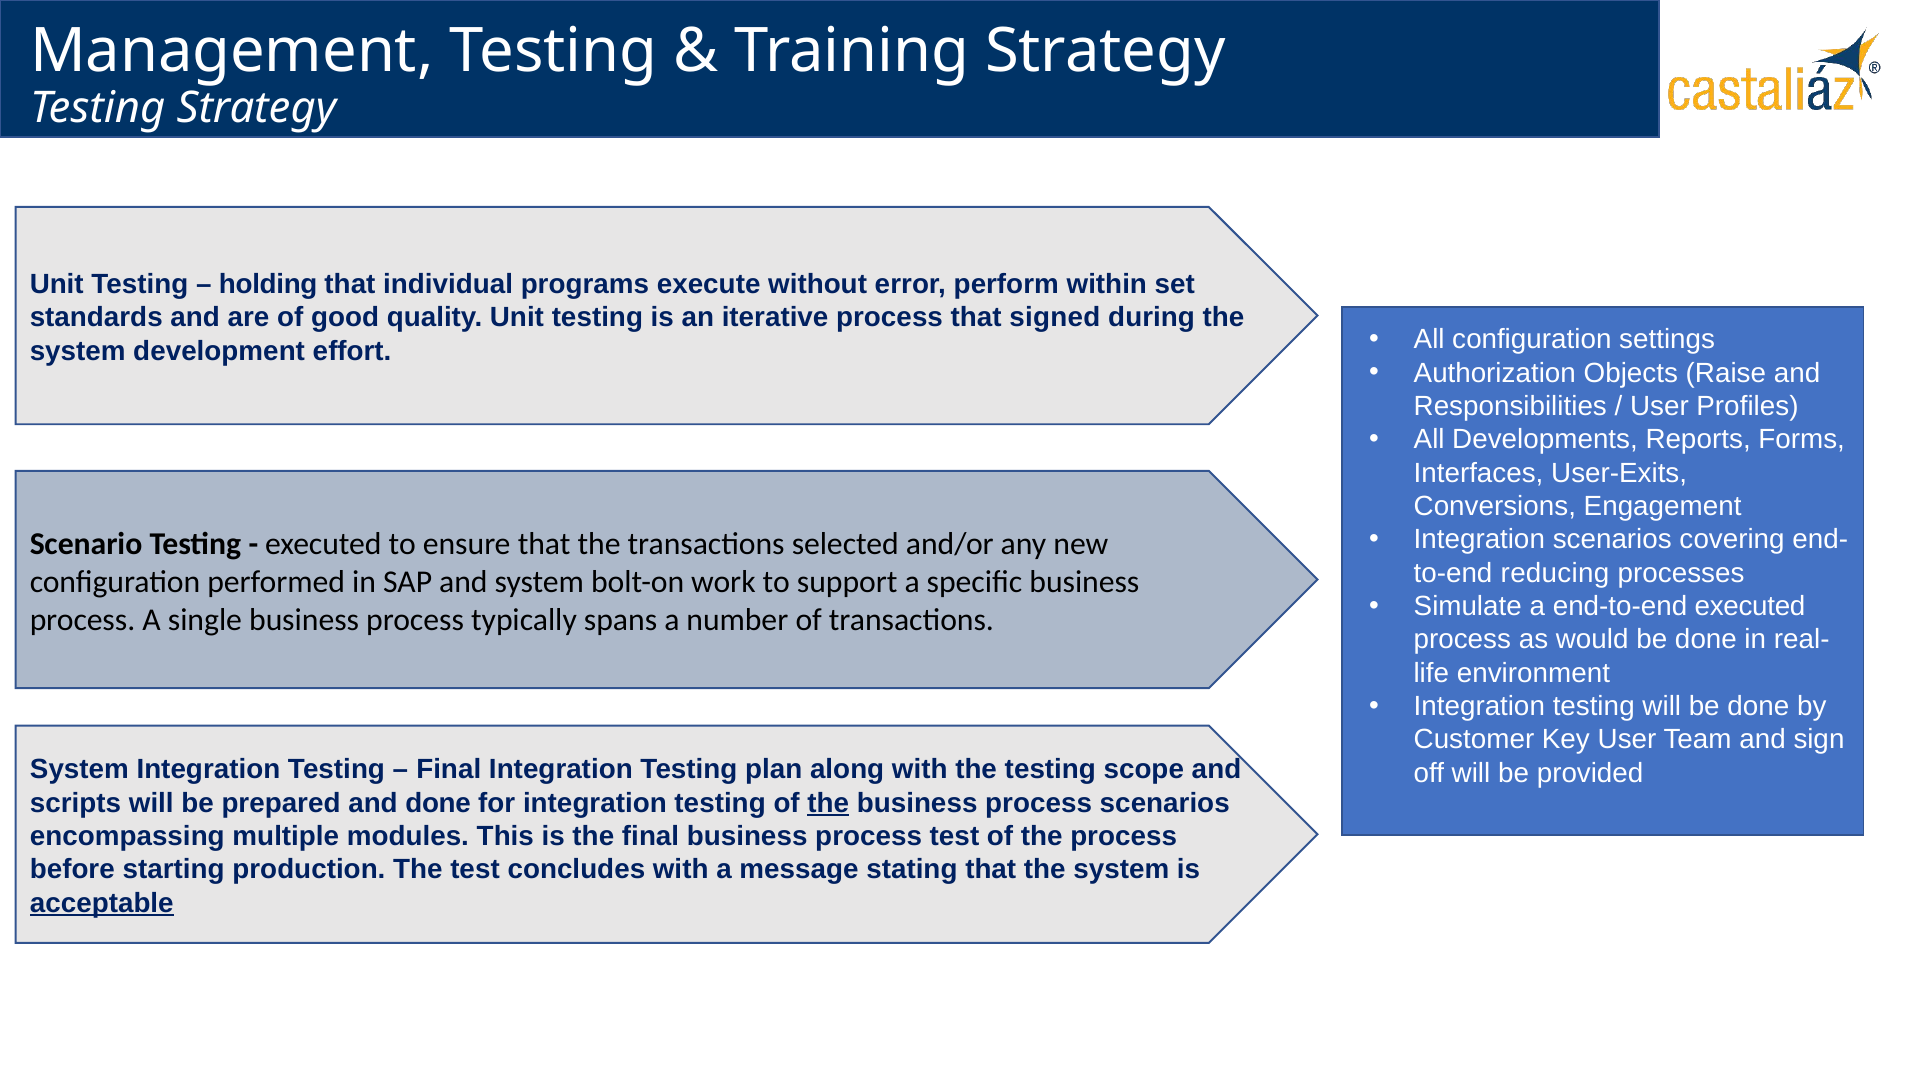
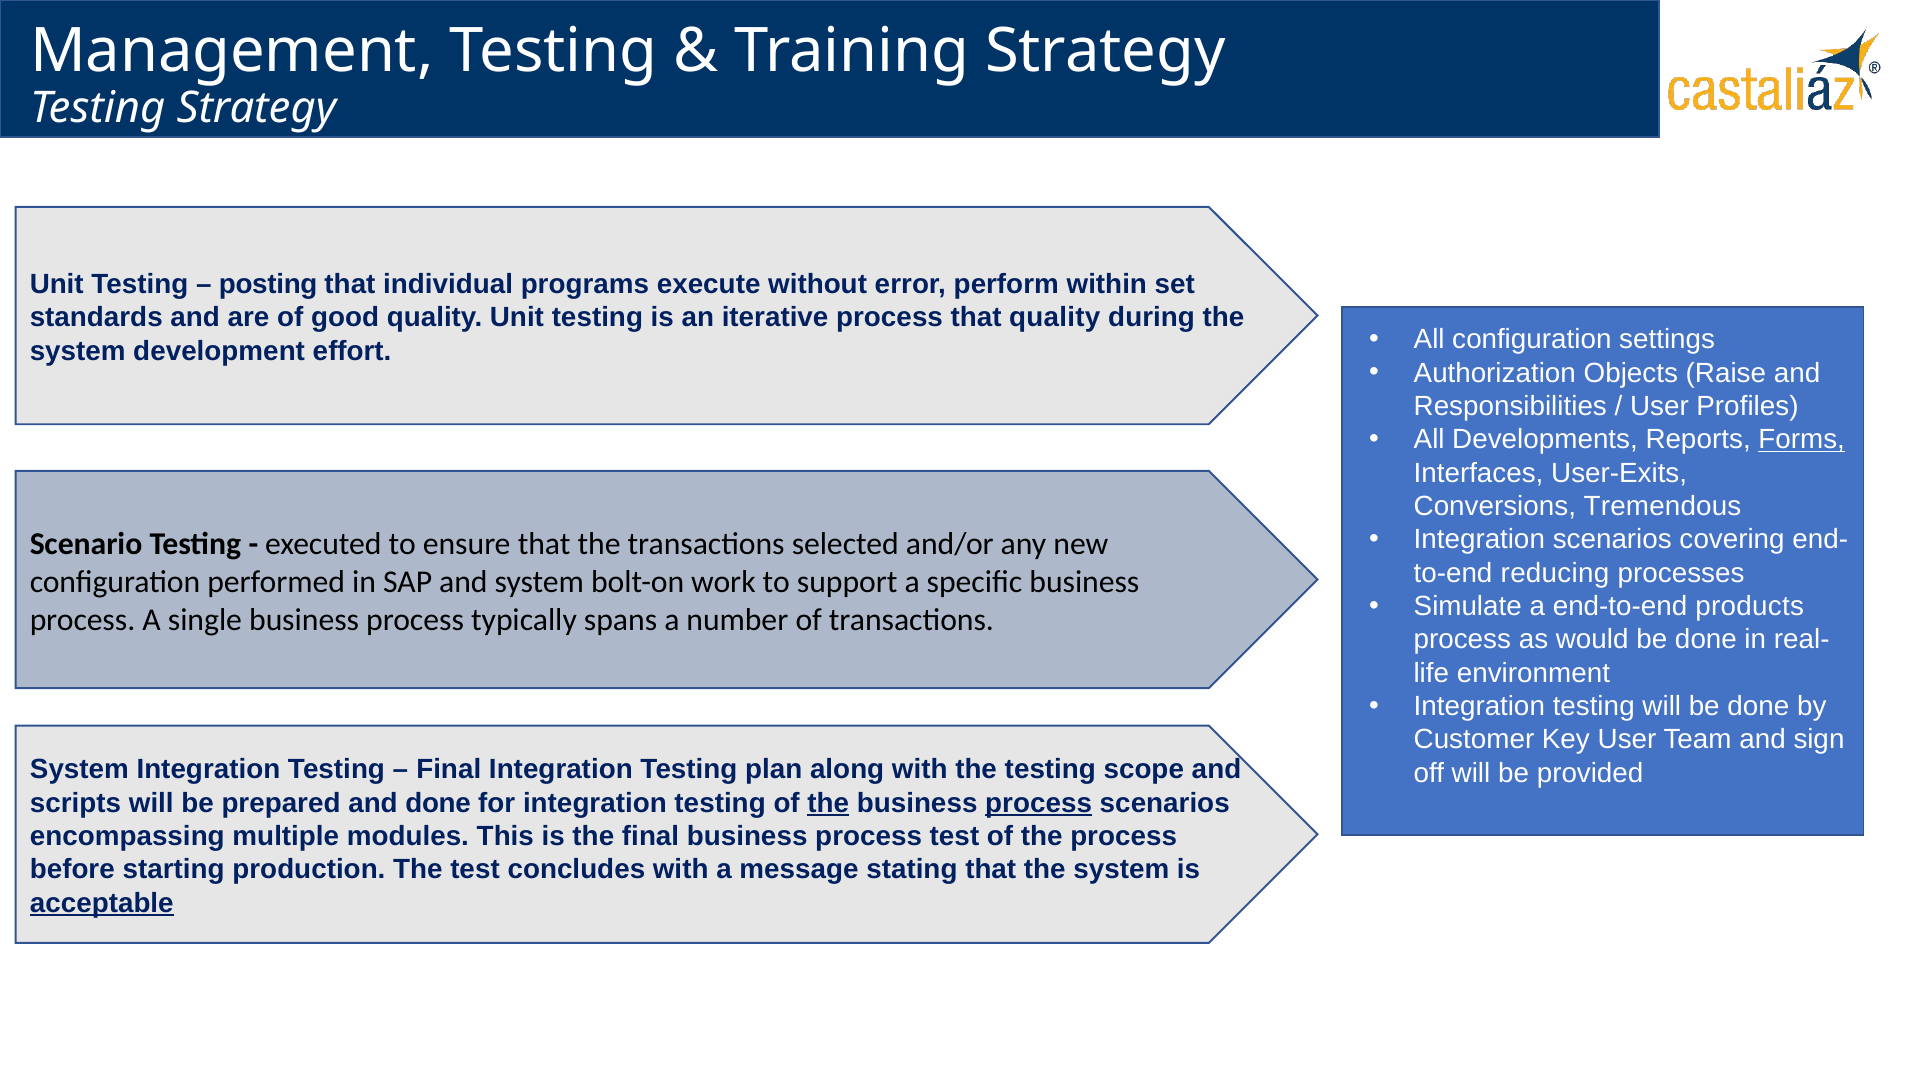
holding: holding -> posting (268, 284)
that signed: signed -> quality (1055, 318)
Forms underline: none -> present (1802, 440)
Engagement: Engagement -> Tremendous (1663, 507)
end-to-end executed: executed -> products (1750, 607)
process underline: none -> present (1039, 803)
